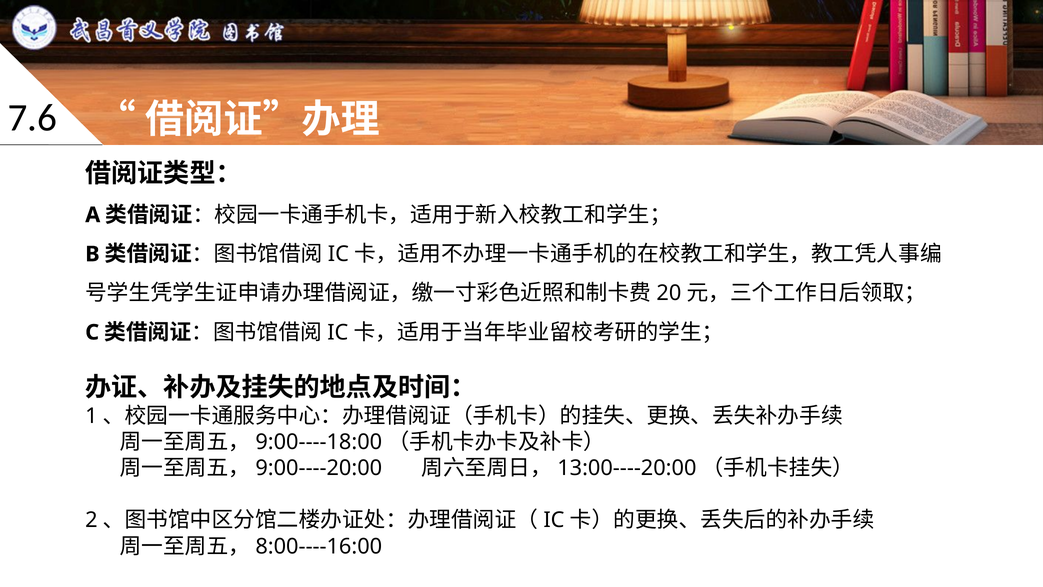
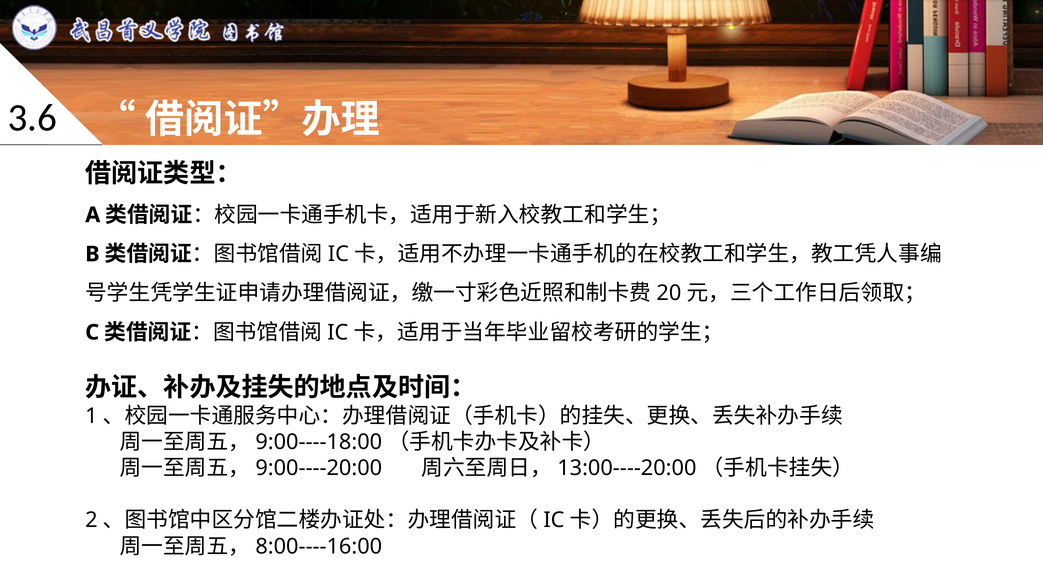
7.6: 7.6 -> 3.6 (32, 118)
